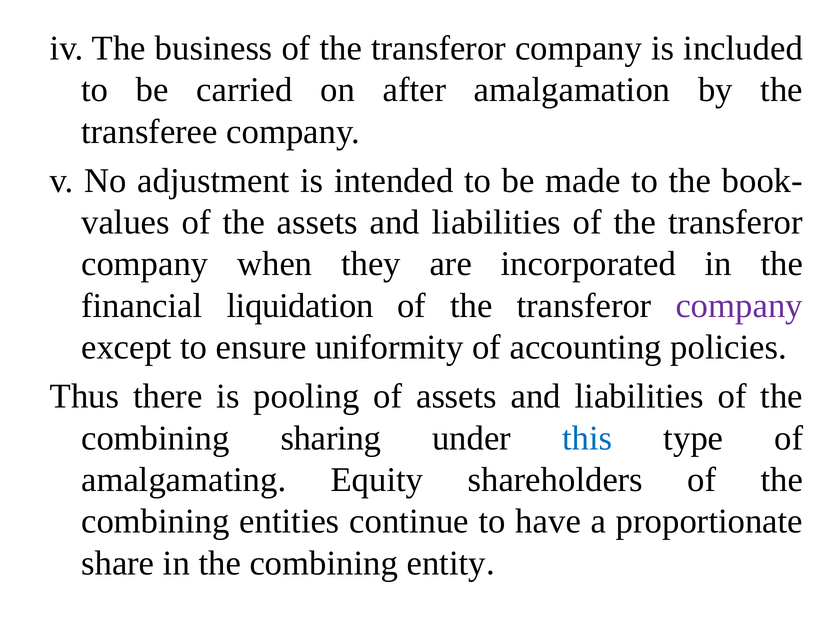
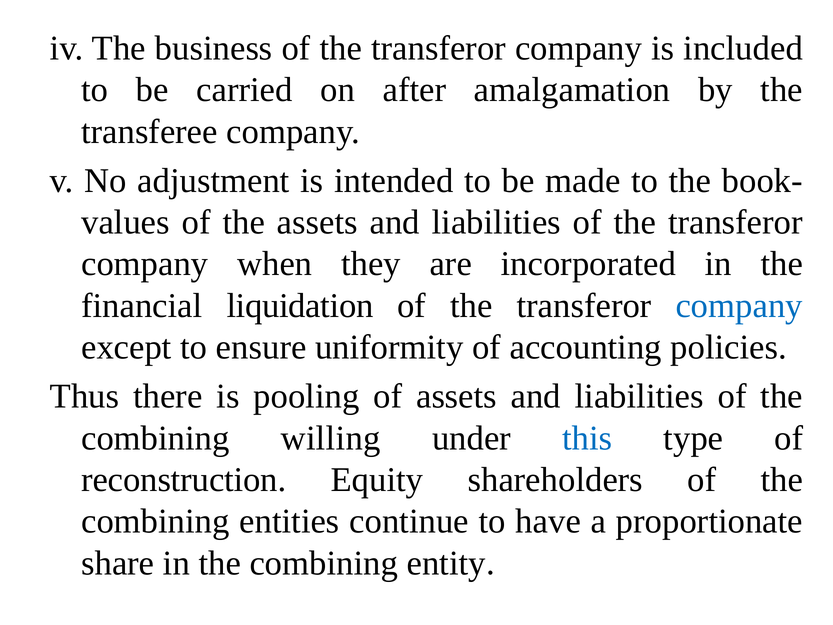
company colour: purple -> blue (739, 306)
sharing: sharing -> willing (331, 438)
amalgamating: amalgamating -> reconstruction (184, 480)
